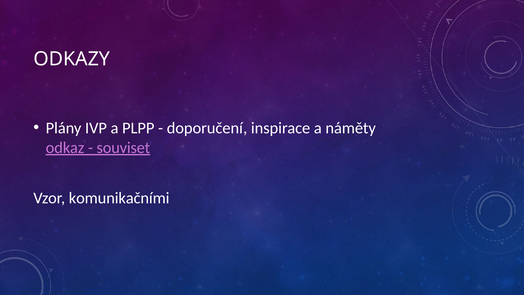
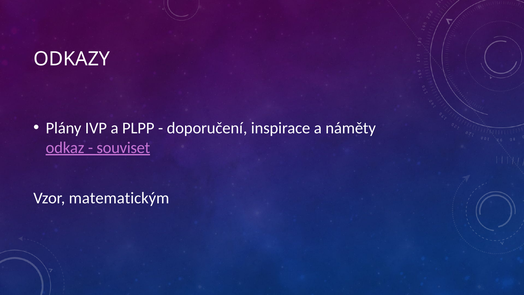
komunikačními: komunikačními -> matematickým (119, 198)
